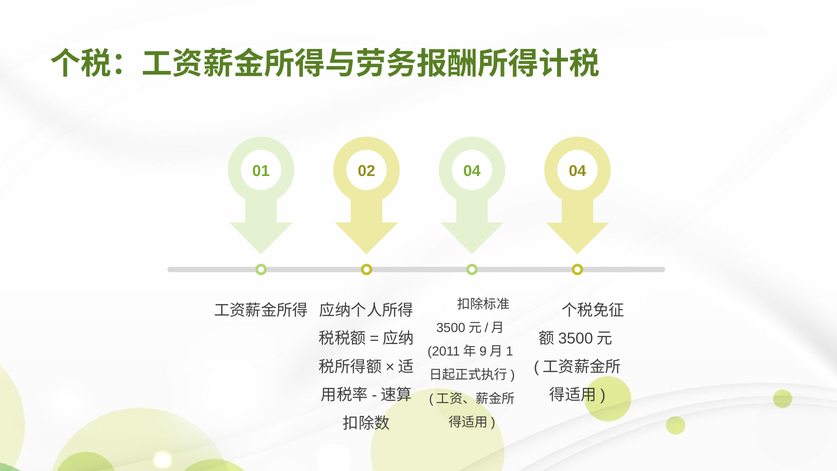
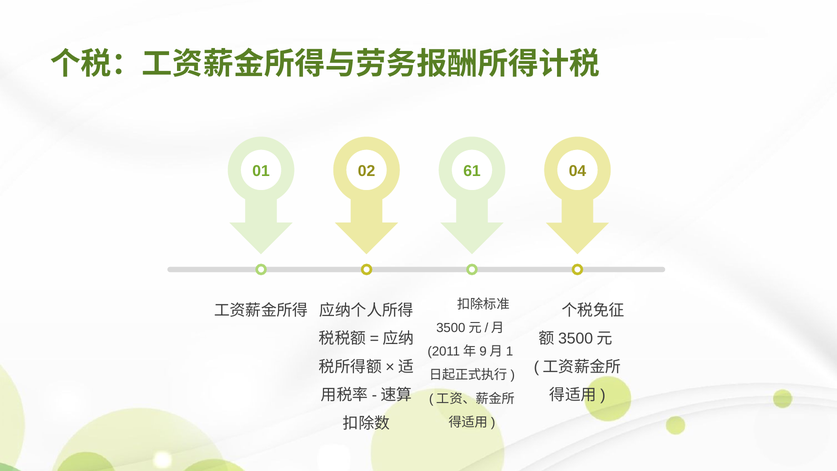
02 04: 04 -> 61 (472, 171)
